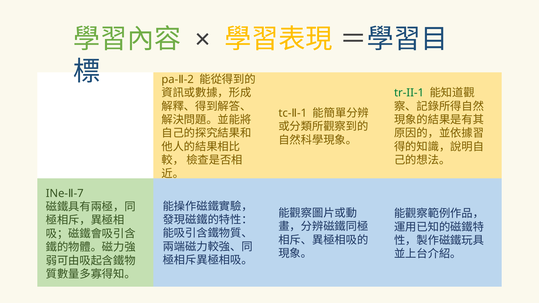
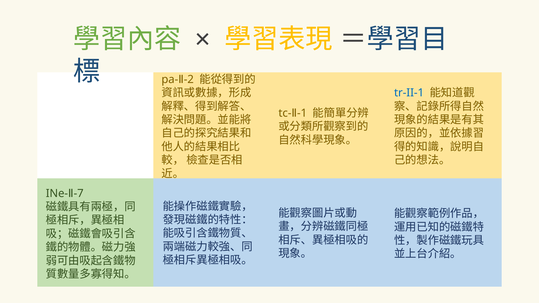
tr-II-1 colour: green -> blue (409, 93)
